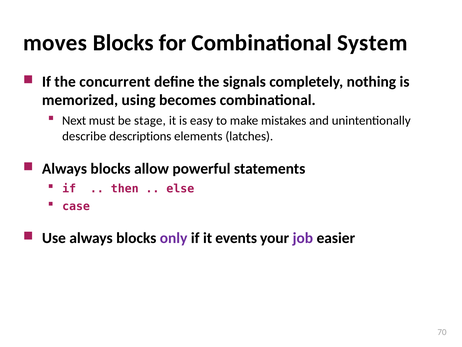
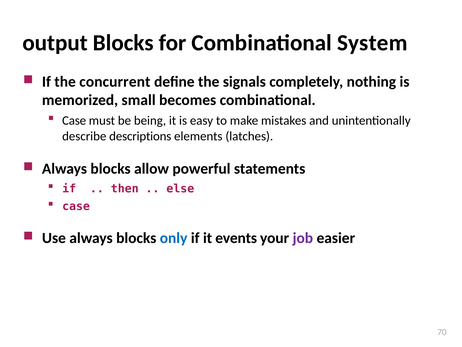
moves: moves -> output (55, 43)
using: using -> small (139, 100)
Next: Next -> Case (74, 121)
stage: stage -> being (150, 121)
only colour: purple -> blue (174, 238)
